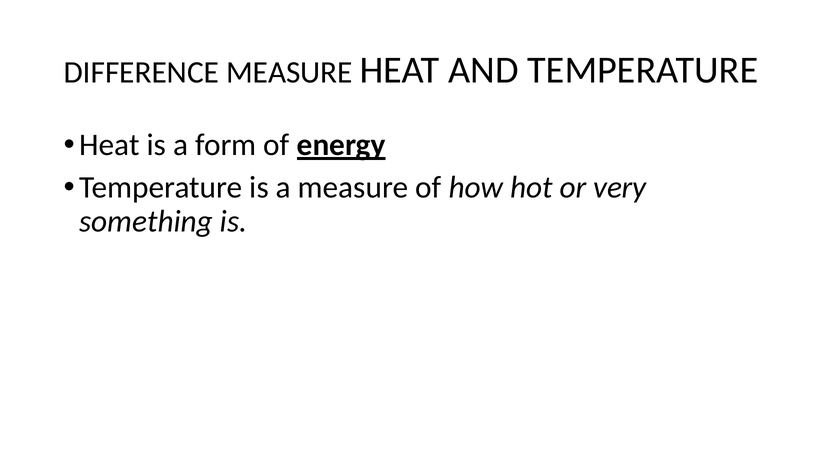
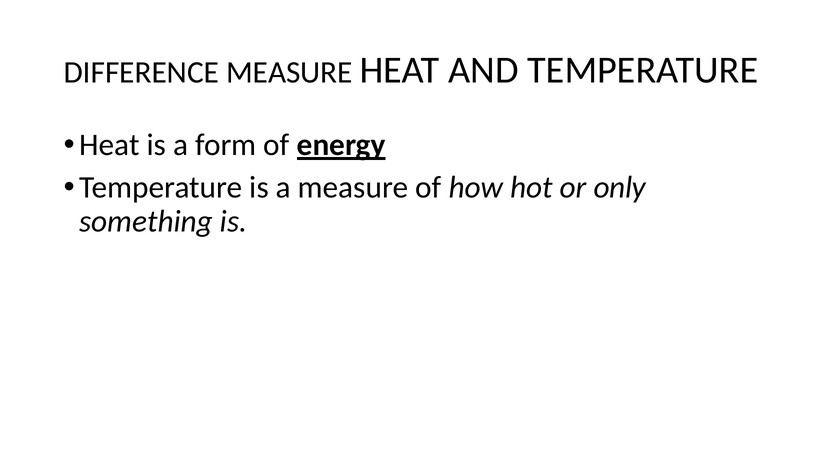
very: very -> only (620, 187)
